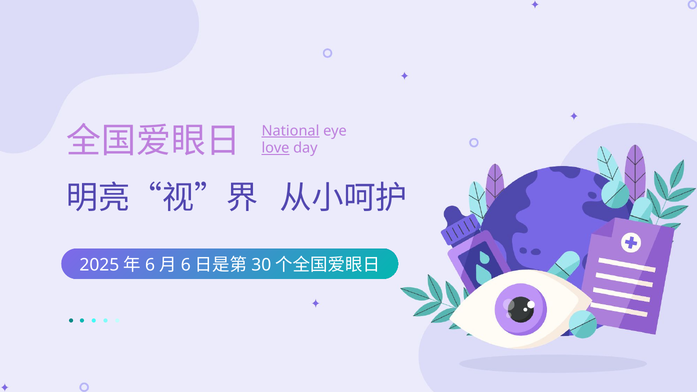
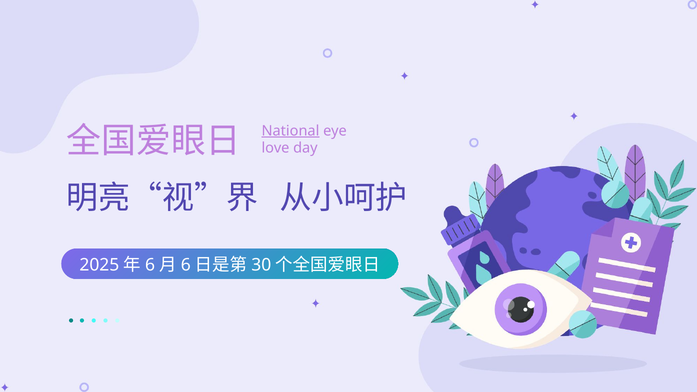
love underline: present -> none (275, 148)
